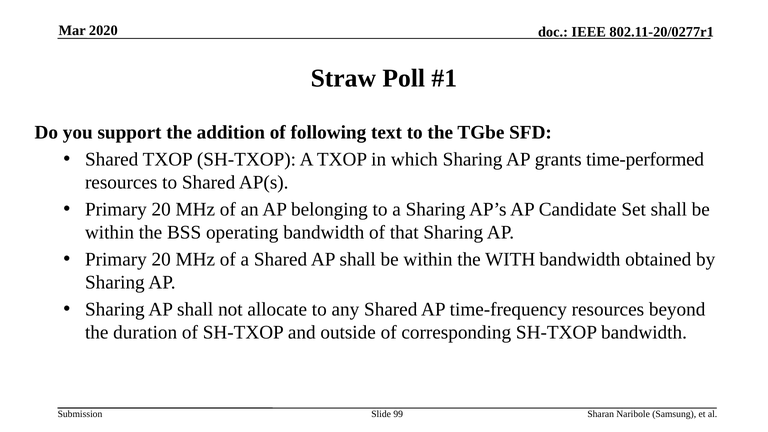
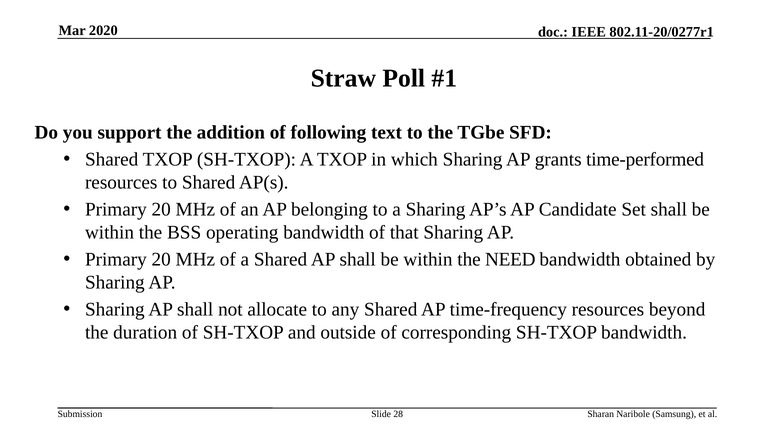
WITH: WITH -> NEED (510, 259)
99: 99 -> 28 (398, 414)
